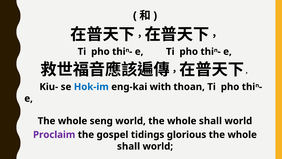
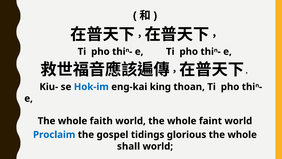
with: with -> king (160, 87)
seng: seng -> faith (101, 121)
world the whole shall: shall -> faint (210, 121)
Proclaim colour: purple -> blue (54, 134)
